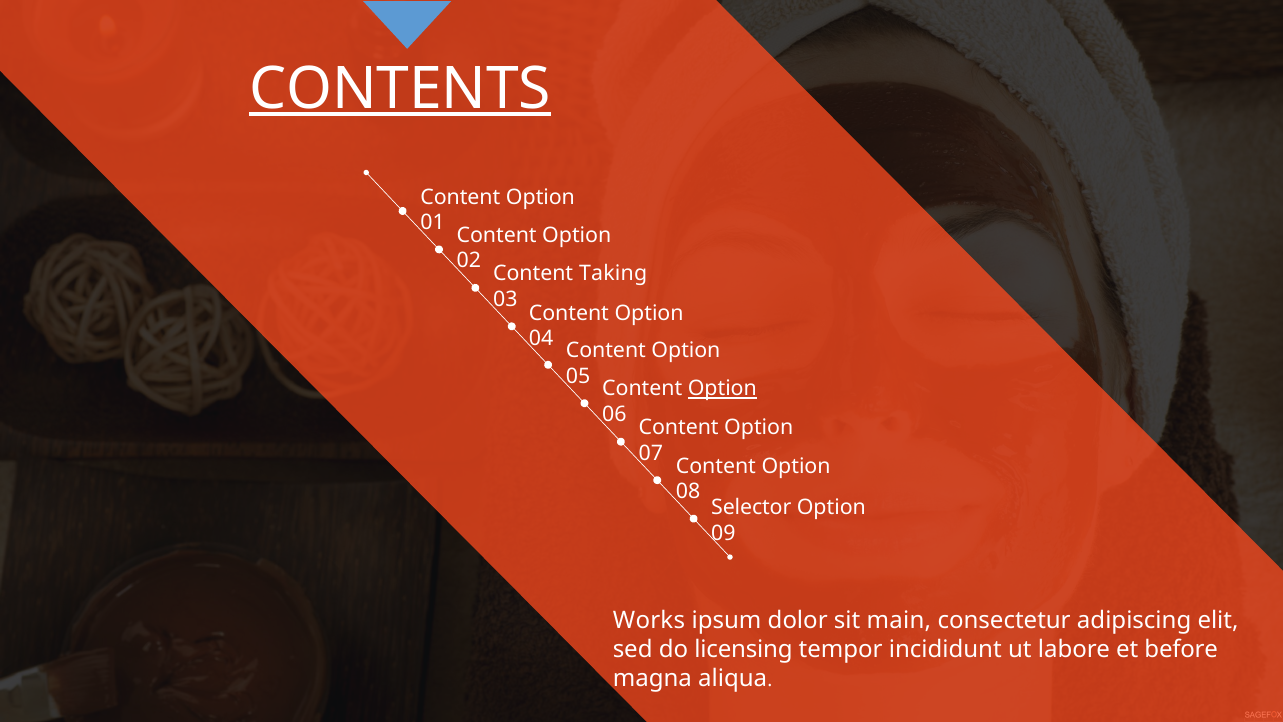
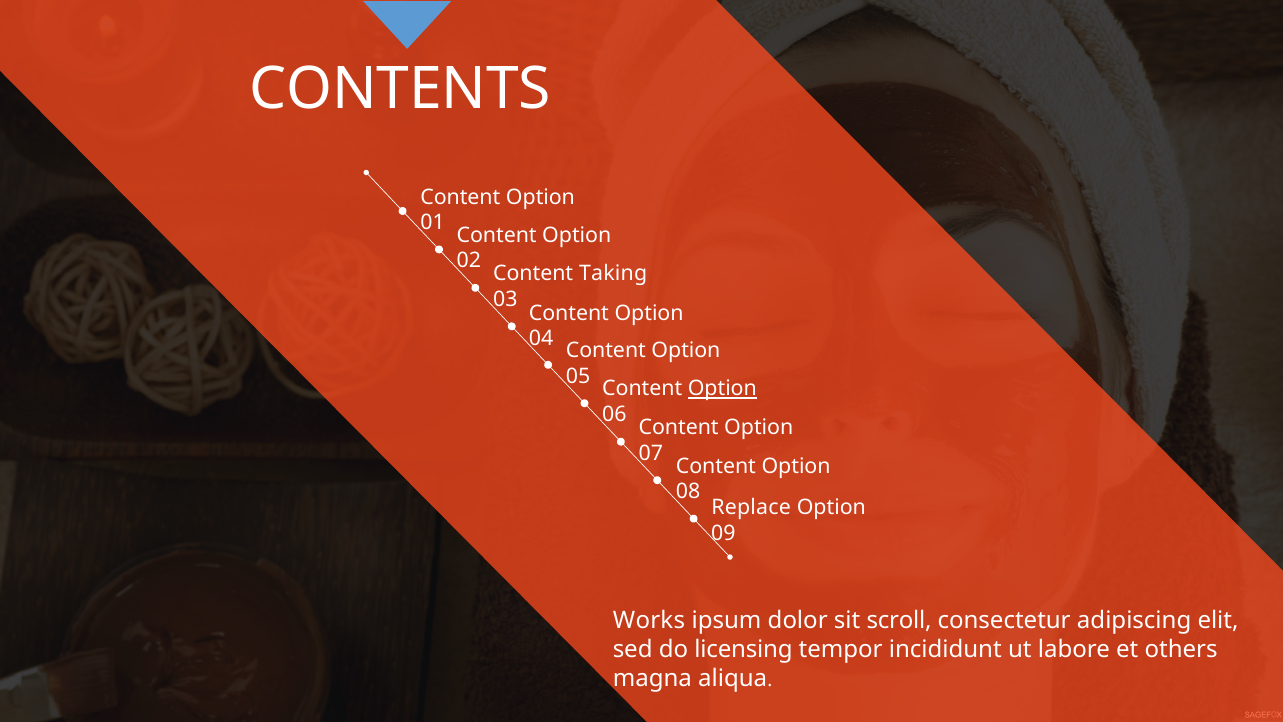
CONTENTS underline: present -> none (400, 89)
Selector: Selector -> Replace (751, 507)
main: main -> scroll (899, 621)
before: before -> others (1181, 650)
